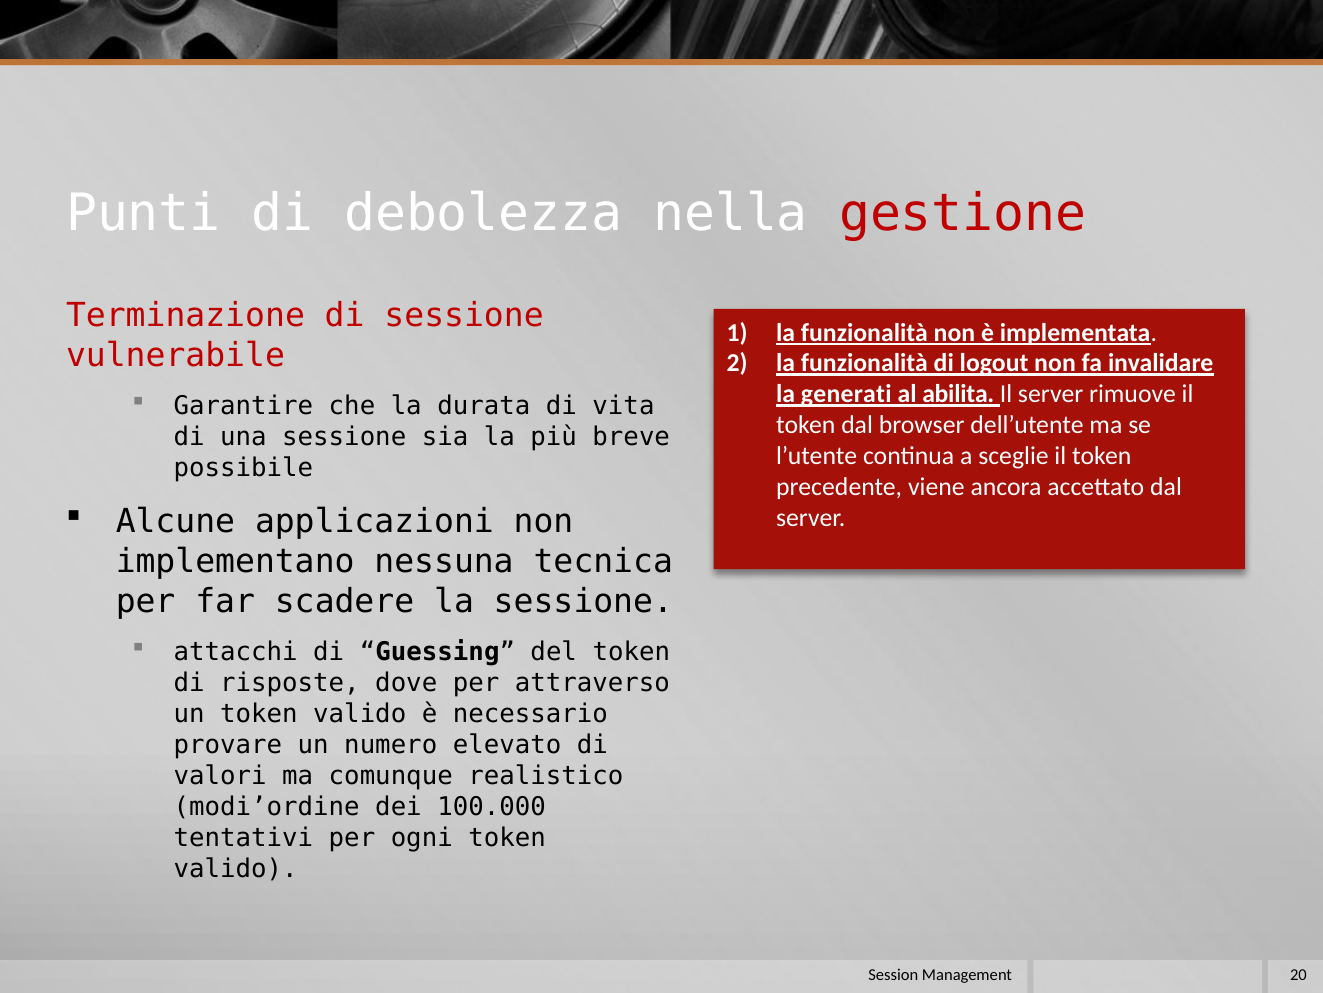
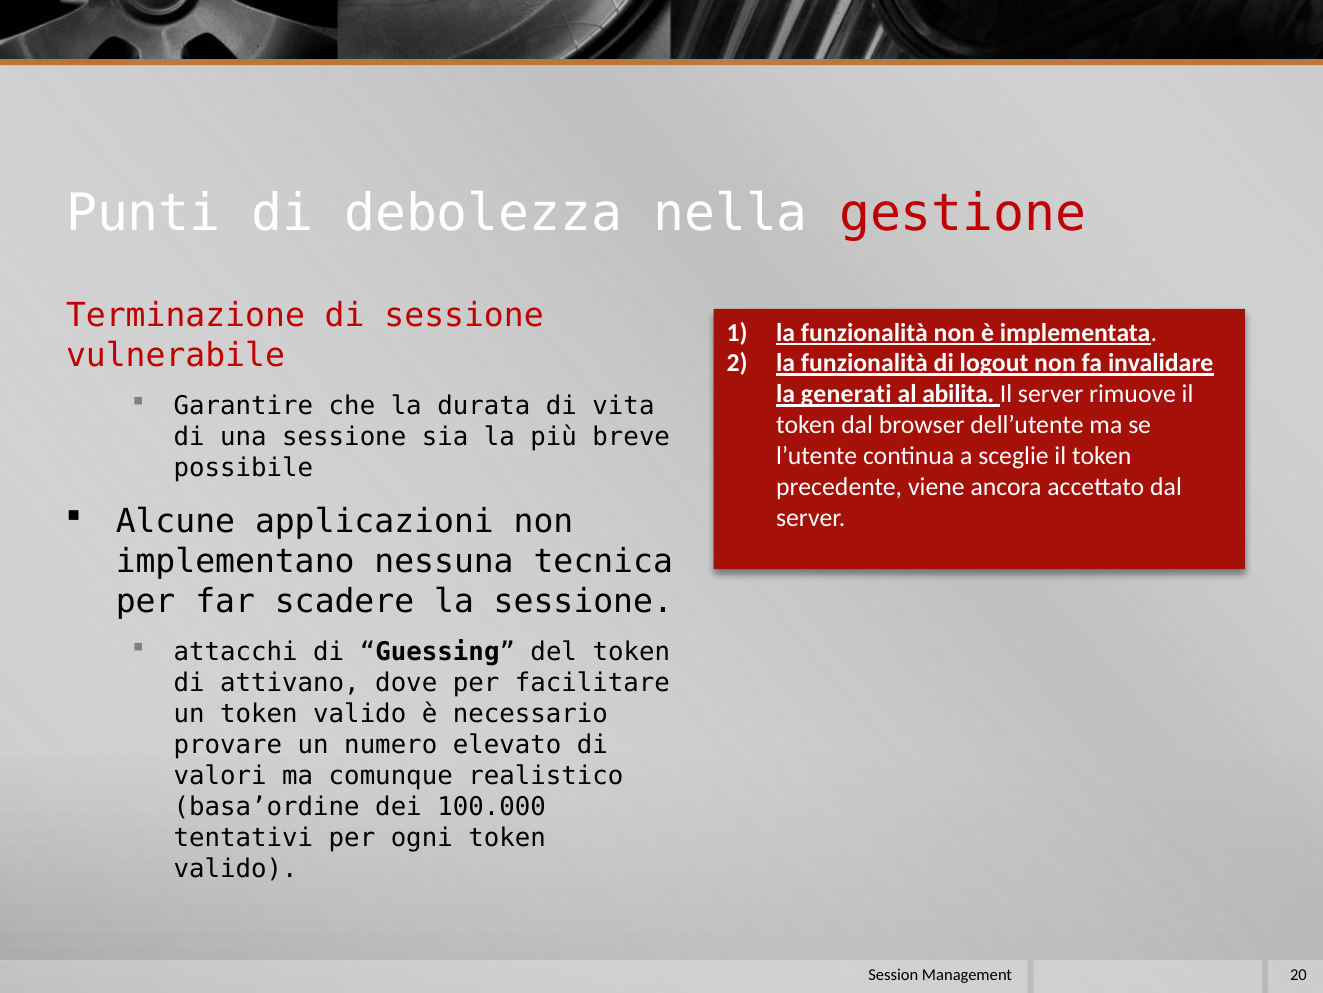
risposte: risposte -> attivano (290, 683)
attraverso: attraverso -> facilitare (592, 683)
modi’ordine: modi’ordine -> basa’ordine (267, 806)
